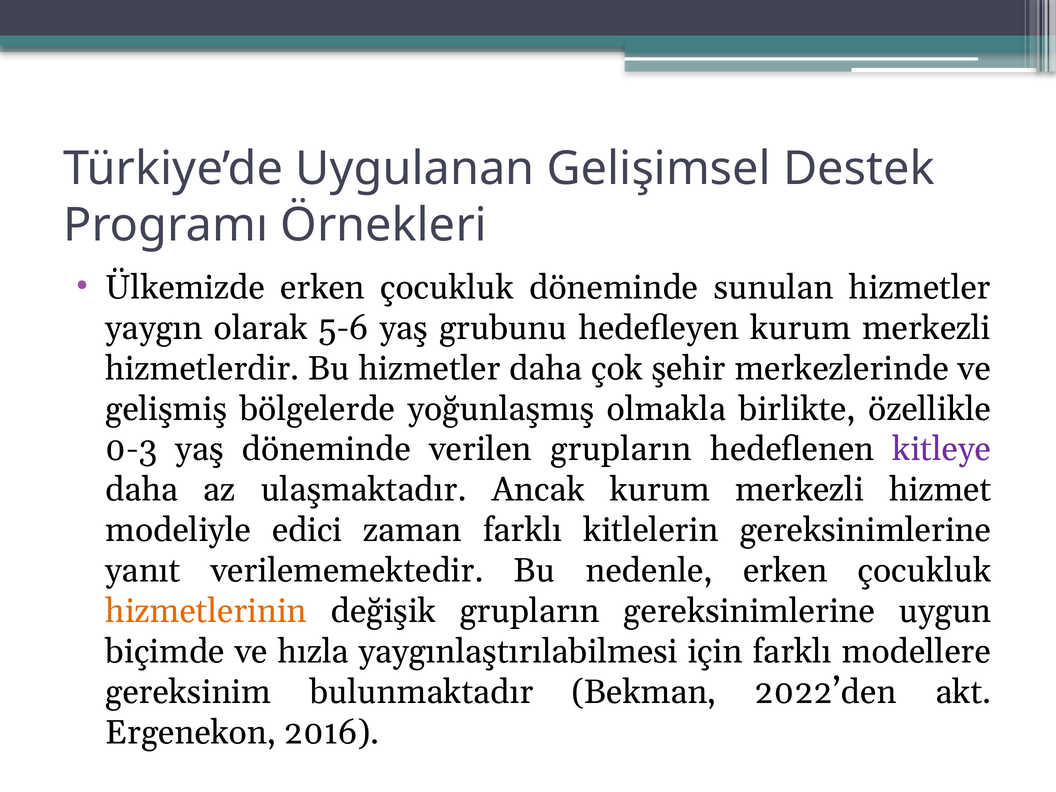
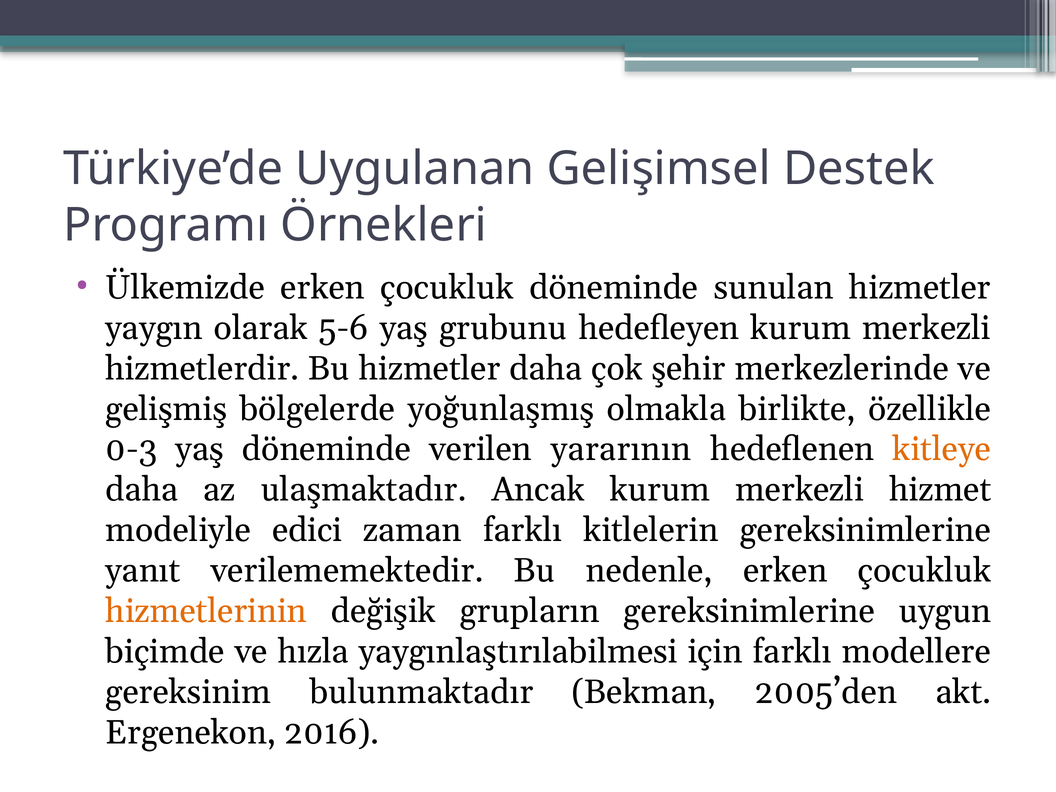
verilen grupların: grupların -> yararının (621, 449)
kitleye colour: purple -> orange (942, 449)
2022’den: 2022’den -> 2005’den (826, 692)
